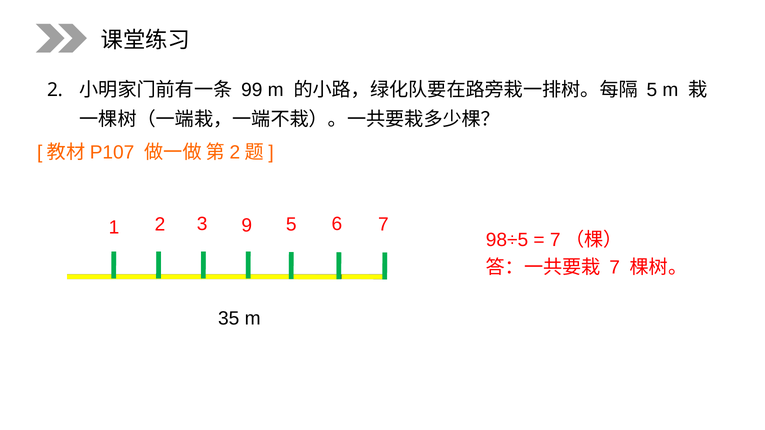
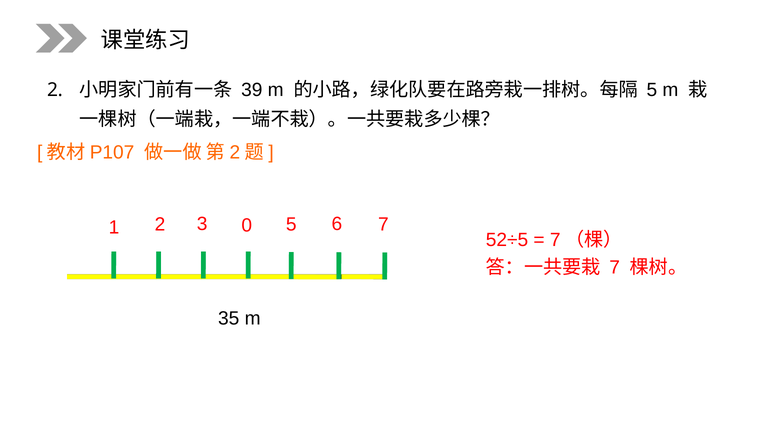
99: 99 -> 39 (252, 90)
9: 9 -> 0 (247, 225)
98÷5: 98÷5 -> 52÷5 (507, 240)
